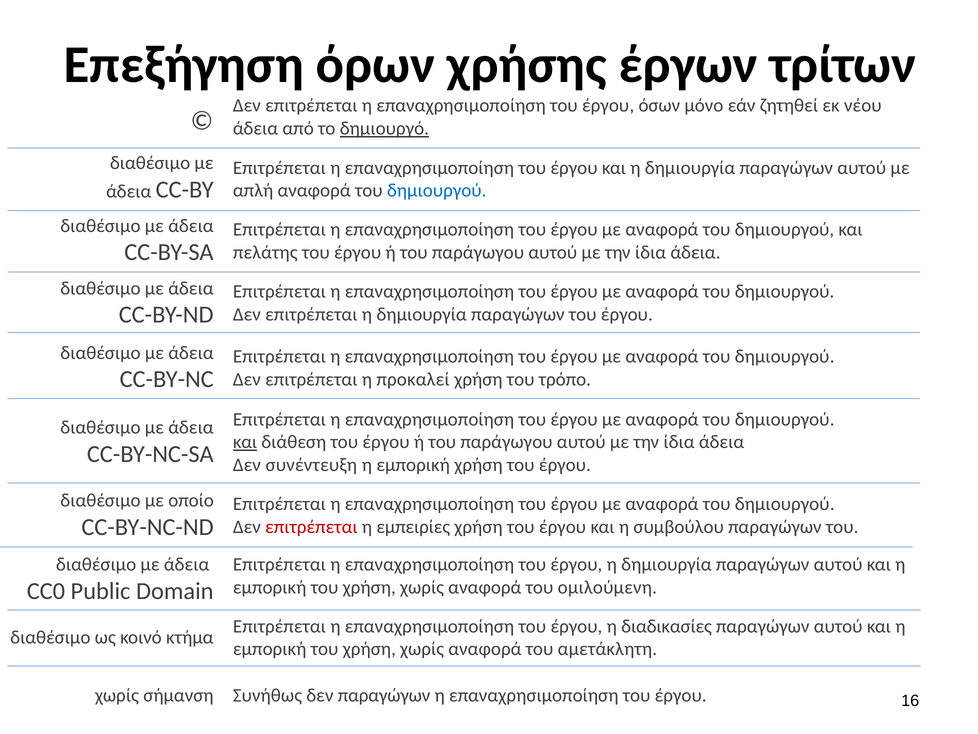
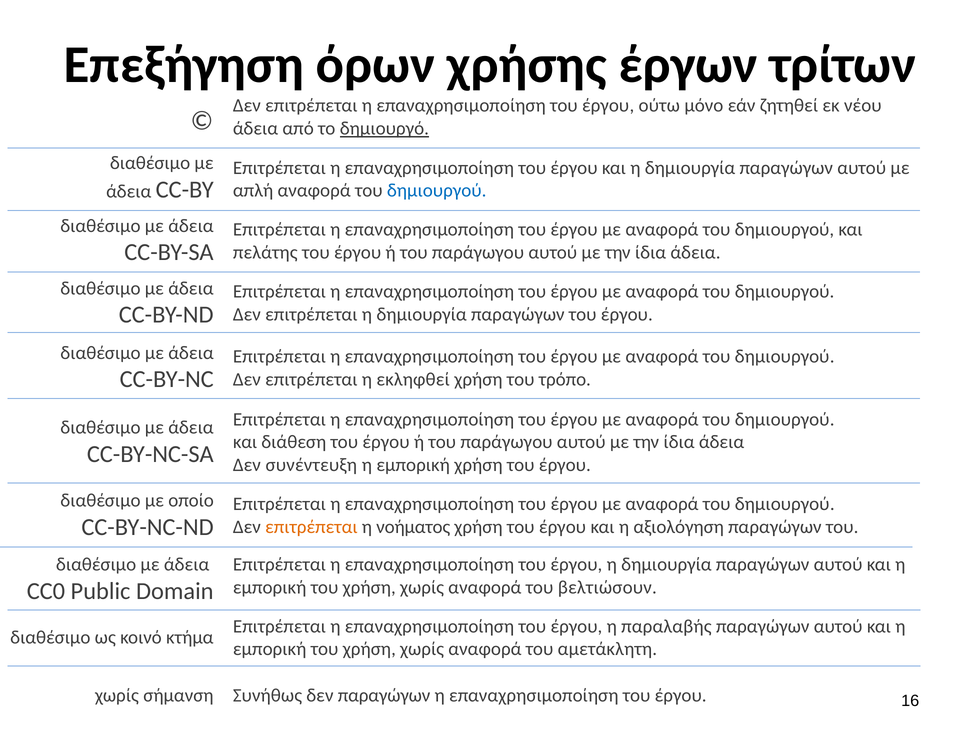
όσων: όσων -> ούτω (659, 106)
προκαλεί: προκαλεί -> εκληφθεί (413, 379)
και underline: present -> none (245, 442)
επιτρέπεται colour: red -> orange (311, 526)
εμπειρίες: εμπειρίες -> νοήματος (413, 526)
συμβούλου: συμβούλου -> αξιολόγηση (679, 526)
ομιλούμενη: ομιλούμενη -> βελτιώσουν (607, 587)
διαδικασίες: διαδικασίες -> παραλαβής (666, 626)
